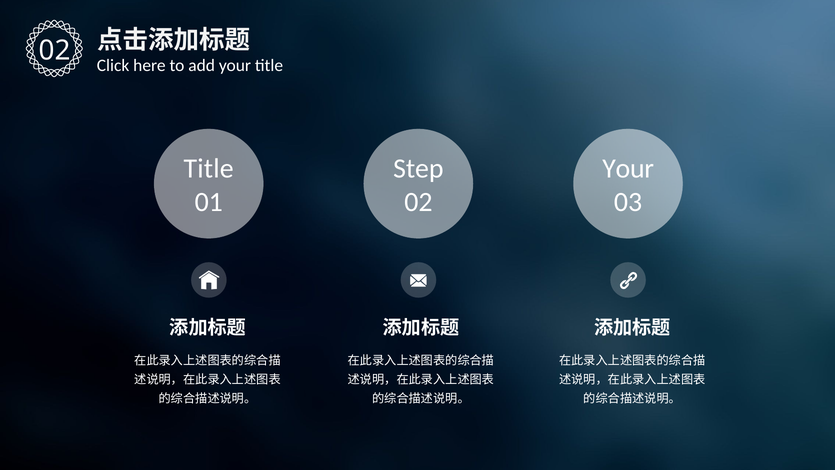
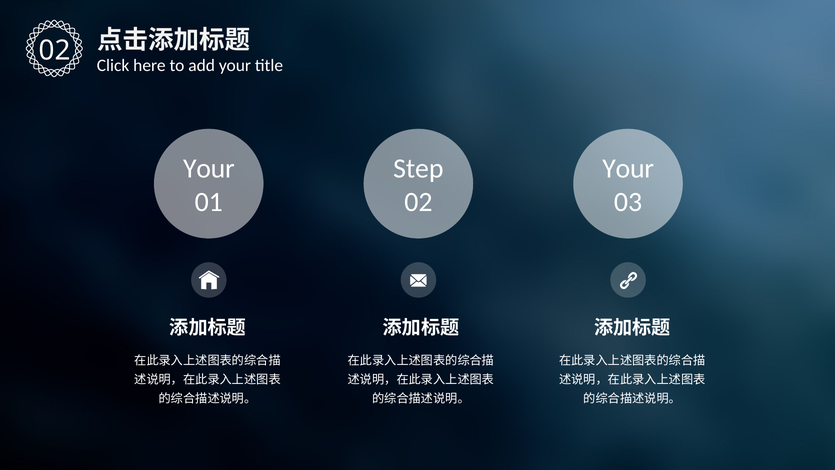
Title: Title -> Your (209, 168)
